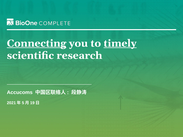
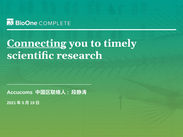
timely underline: present -> none (120, 43)
